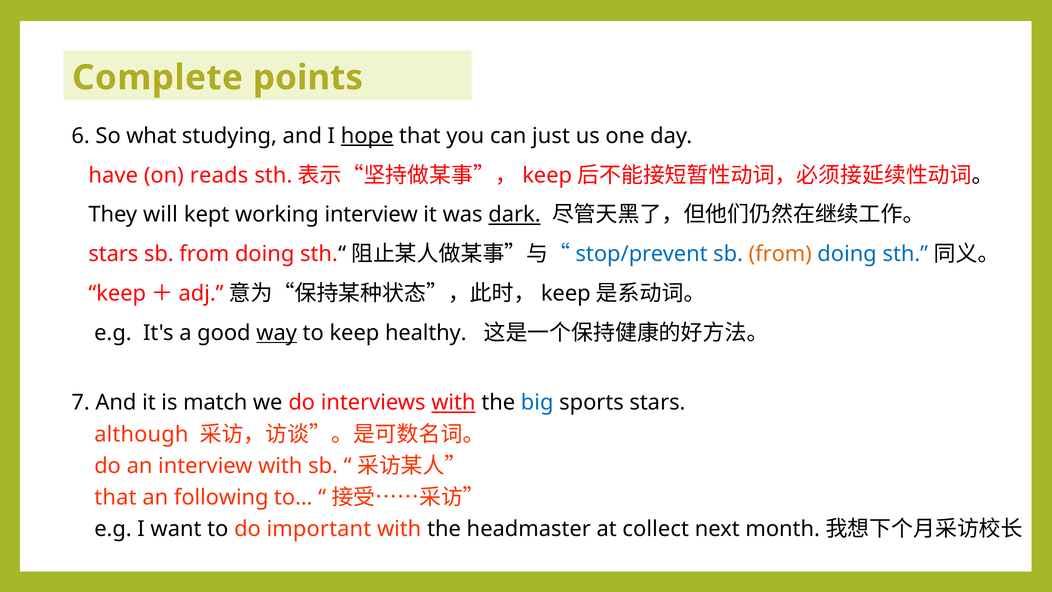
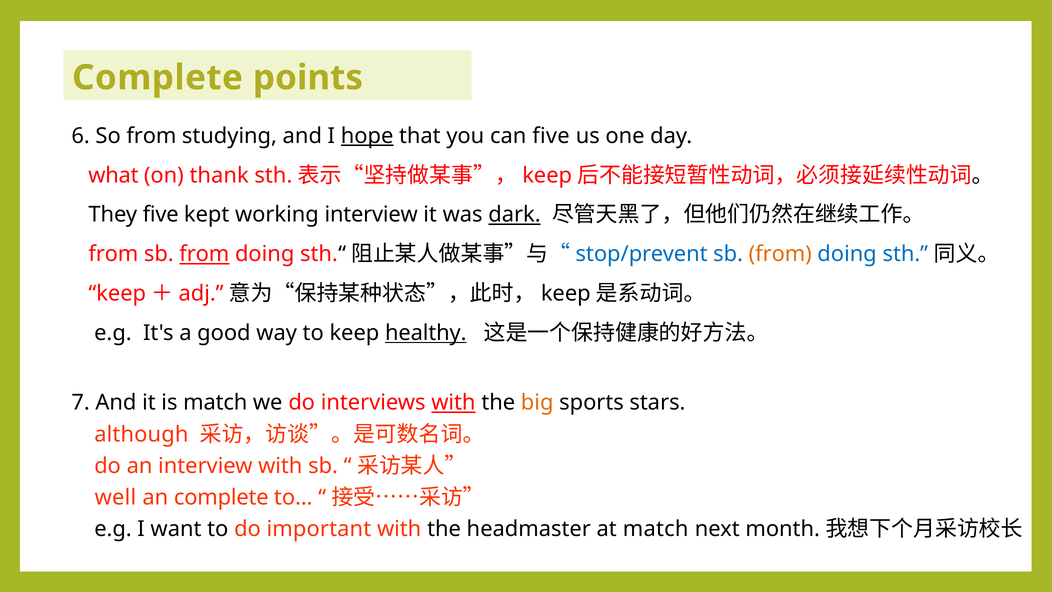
So what: what -> from (151, 136)
can just: just -> five (551, 136)
have: have -> what (113, 175)
reads: reads -> thank (219, 175)
They will: will -> five (161, 215)
stars: stars -> from (113, 254)
from underline: none -> present (204, 254)
way underline: present -> none (277, 333)
healthy underline: none -> present (426, 333)
big colour: blue -> orange (537, 403)
that: that -> well (115, 497)
an following: following -> complete (221, 497)
at collect: collect -> match (656, 529)
